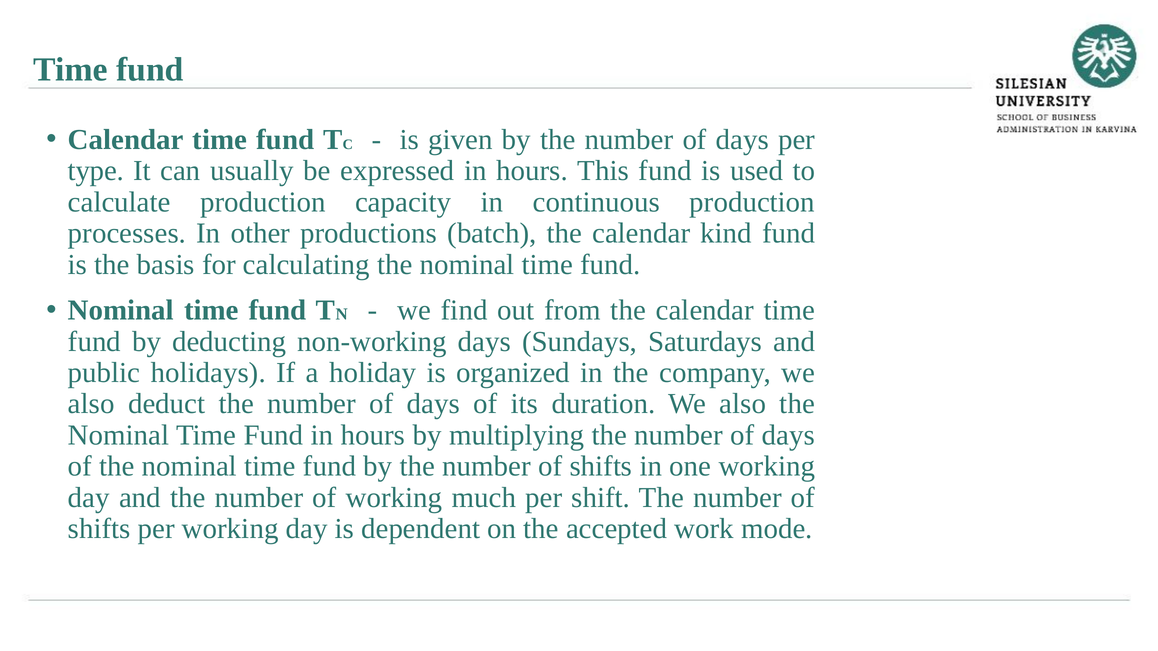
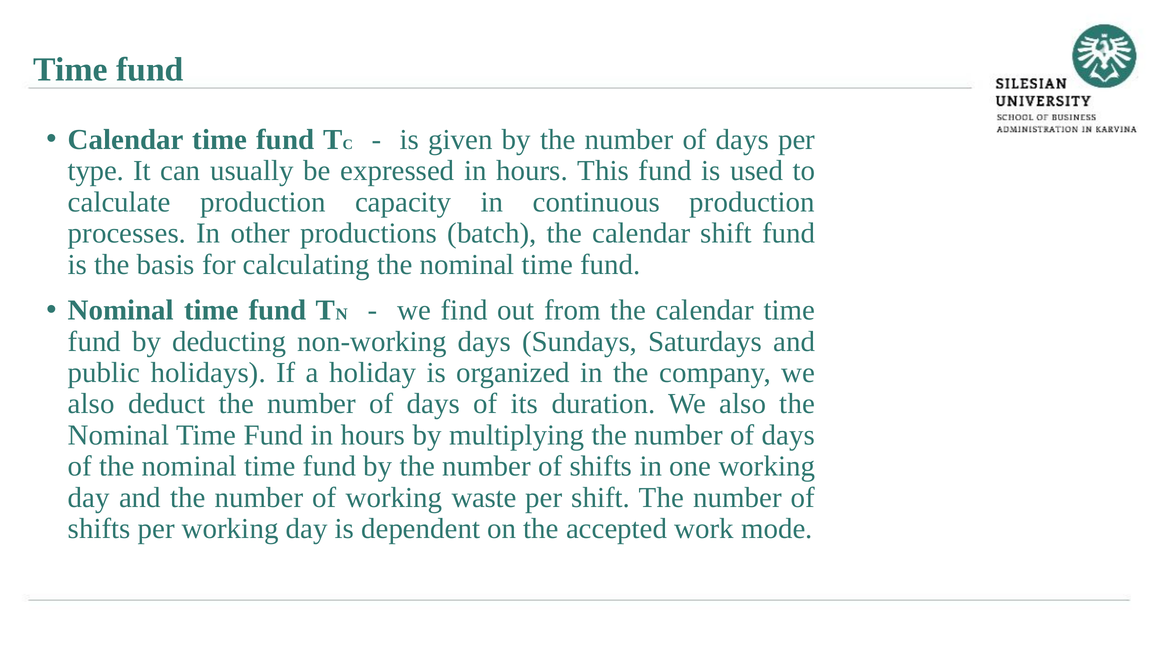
calendar kind: kind -> shift (726, 233)
much: much -> waste (484, 498)
